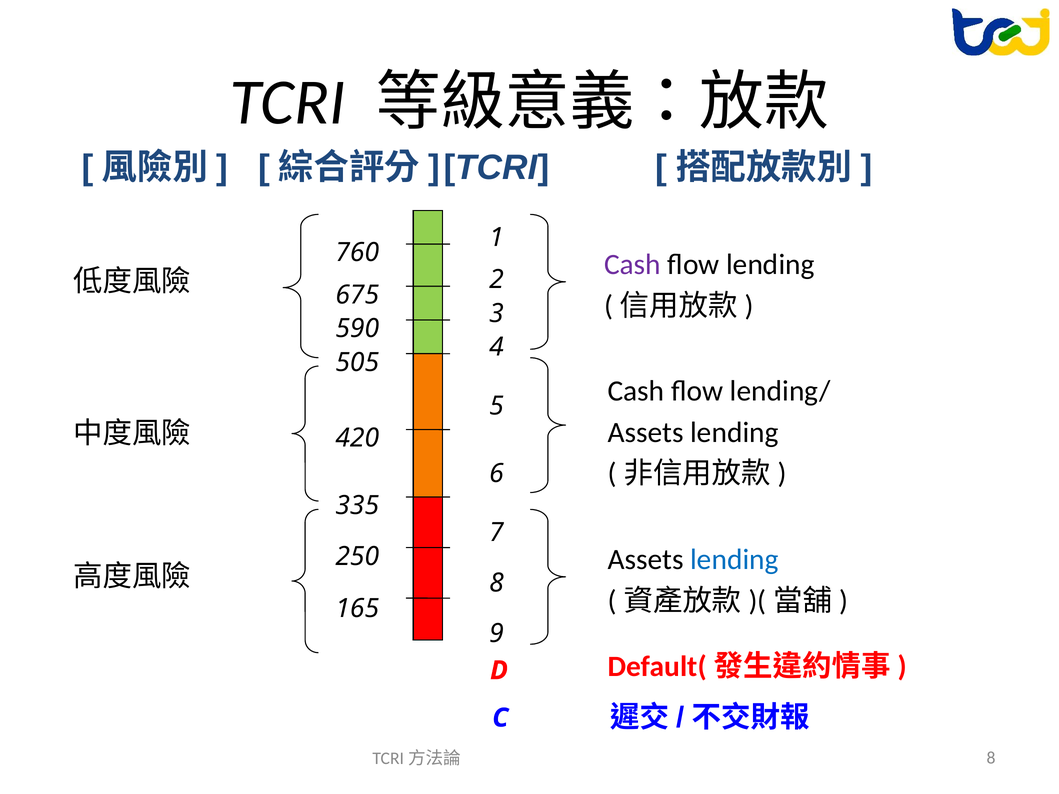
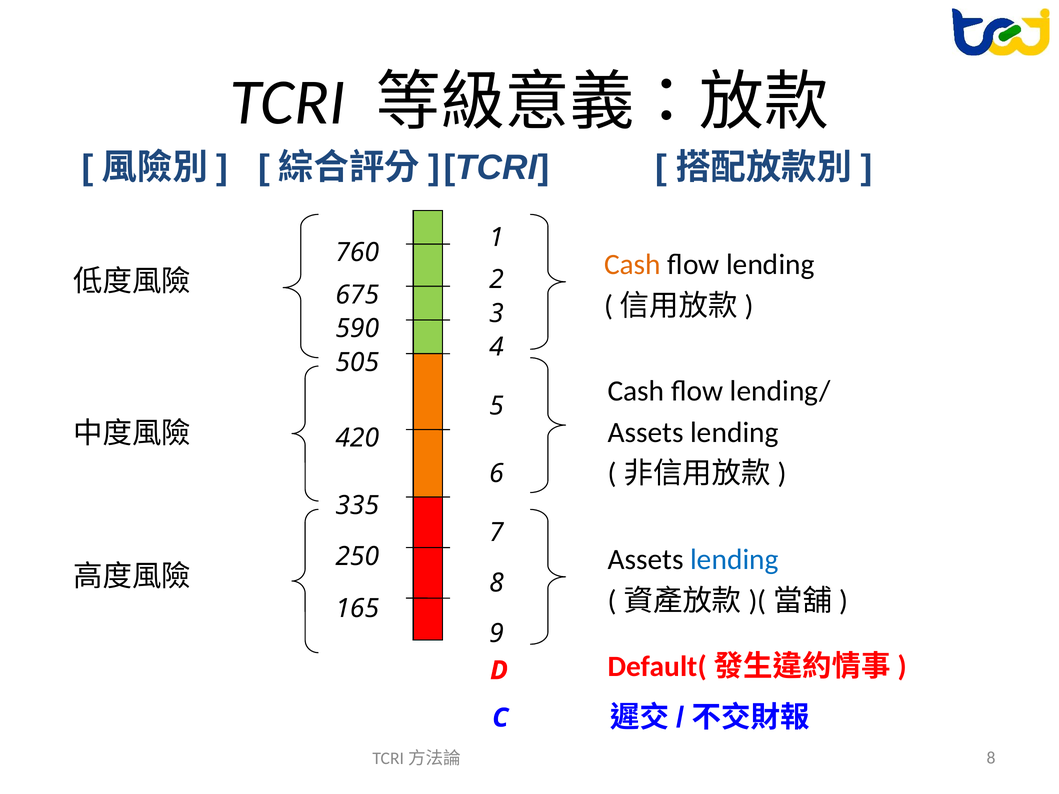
Cash colour: purple -> orange (632, 265)
